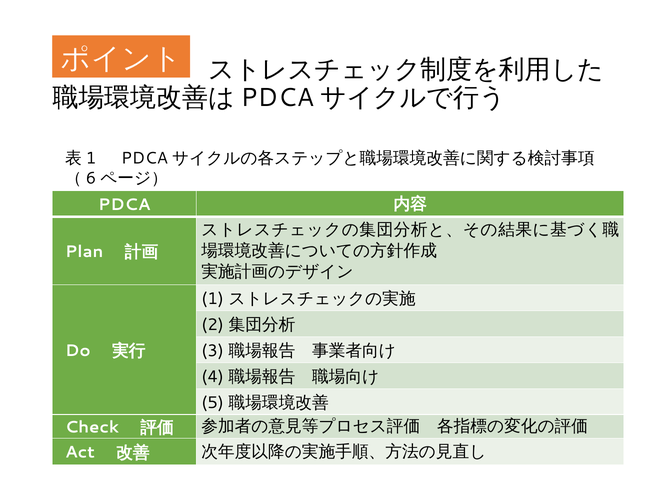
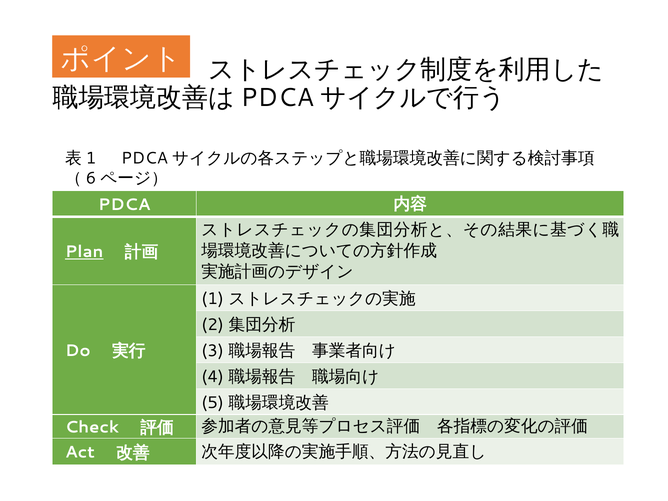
Plan underline: none -> present (84, 252)
